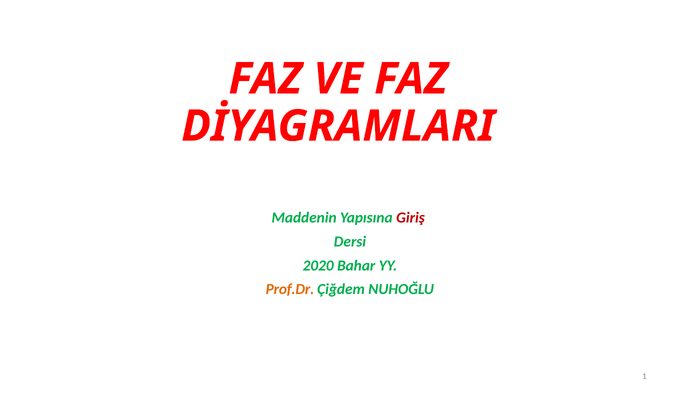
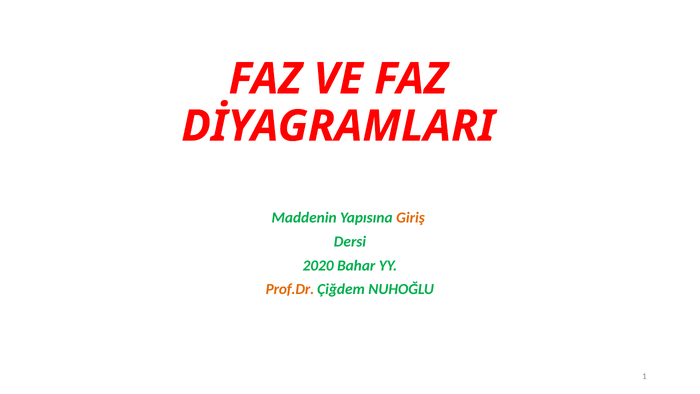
Giriş colour: red -> orange (410, 218)
